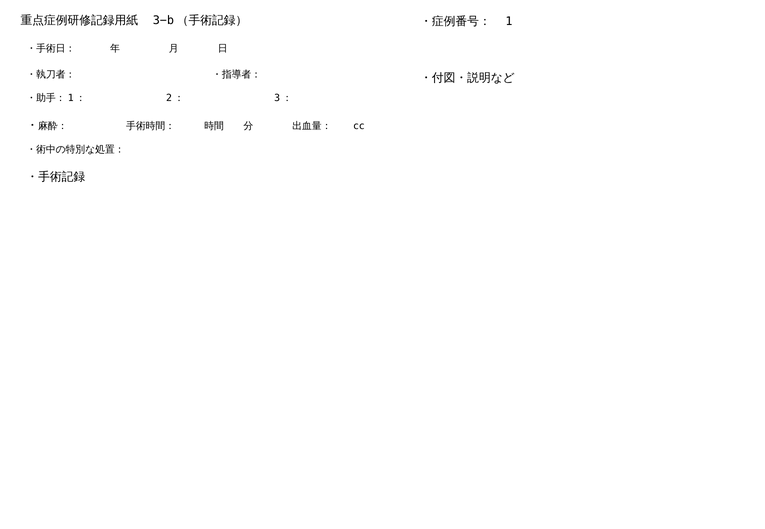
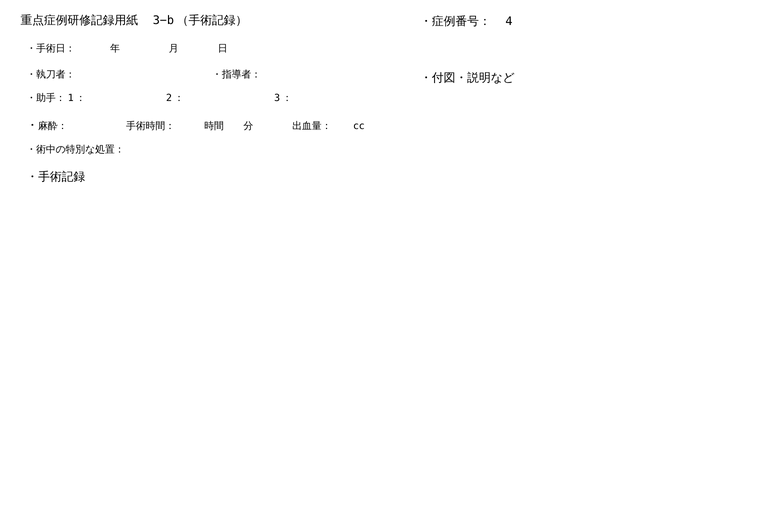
1: 1 -> 4 (509, 21)
